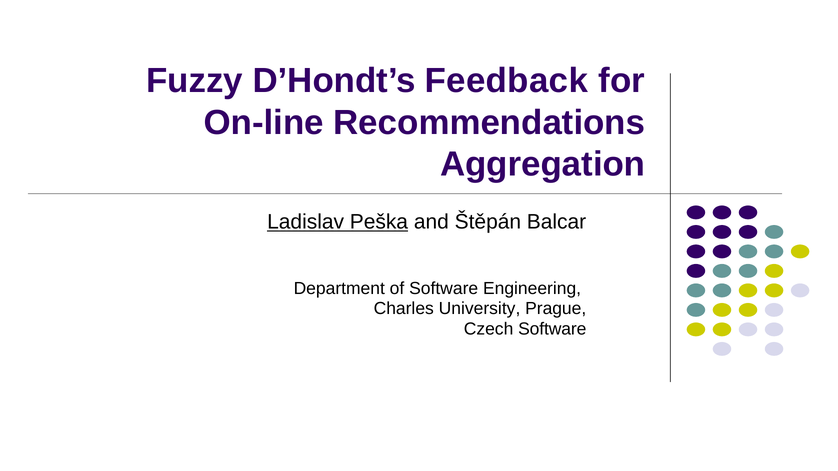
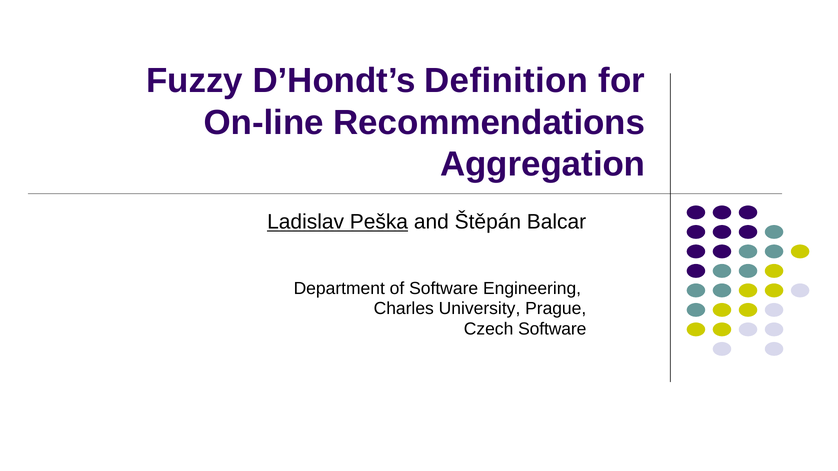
Feedback: Feedback -> Definition (506, 81)
